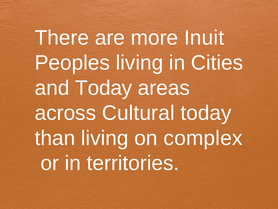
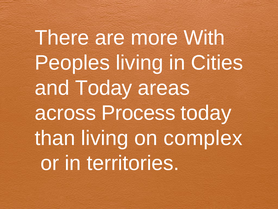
Inuit: Inuit -> With (204, 38)
Cultural: Cultural -> Process (138, 113)
